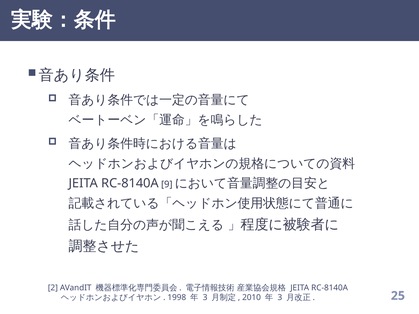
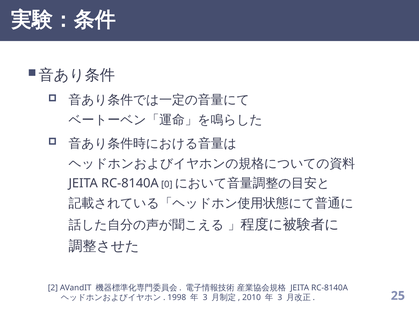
9: 9 -> 0 (167, 185)
